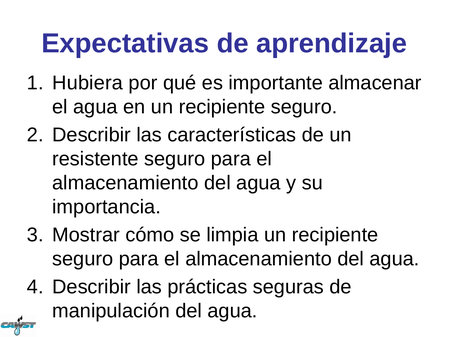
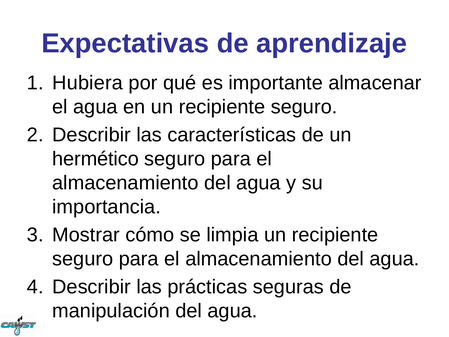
resistente: resistente -> hermético (96, 159)
